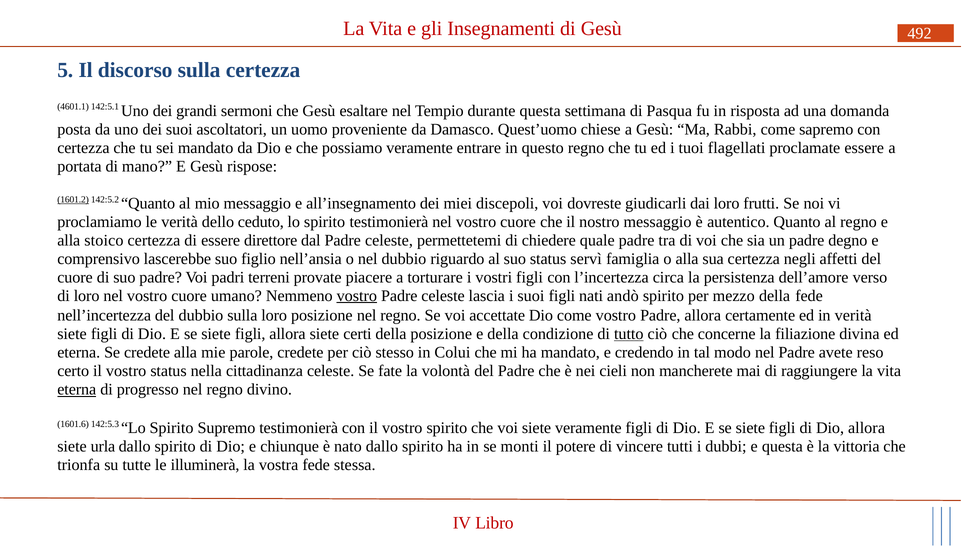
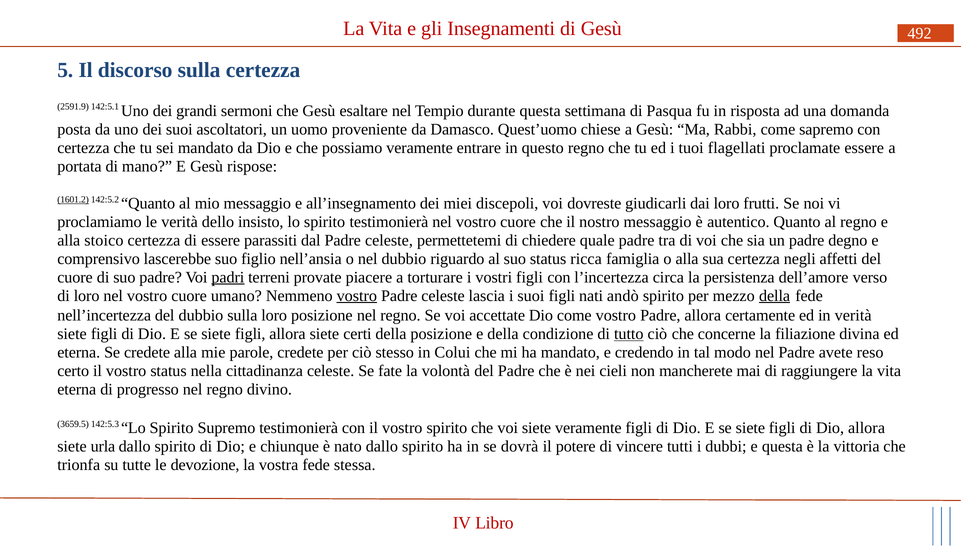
4601.1: 4601.1 -> 2591.9 (73, 107)
ceduto: ceduto -> insisto (261, 222)
direttore: direttore -> parassiti (271, 240)
servì: servì -> ricca (586, 259)
padri underline: none -> present (228, 277)
della underline: none -> present (775, 296)
eterna underline: present -> none (77, 389)
1601.6: 1601.6 -> 3659.5 (73, 424)
monti: monti -> dovrà (520, 446)
illuminerà: illuminerà -> devozione (205, 465)
